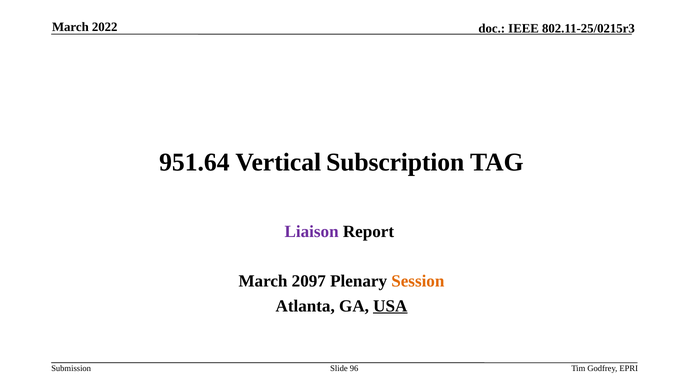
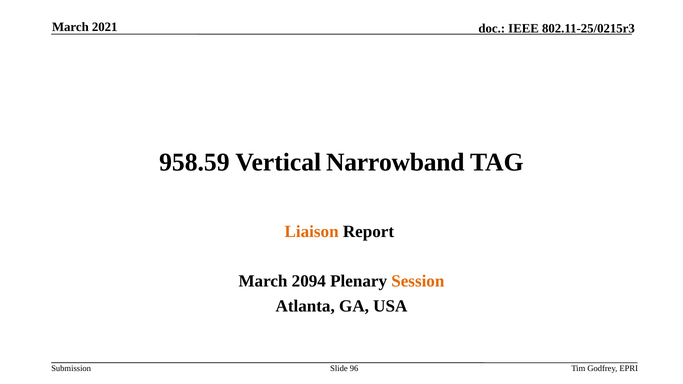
2022: 2022 -> 2021 (105, 27)
951.64: 951.64 -> 958.59 (194, 162)
Subscription: Subscription -> Narrowband (395, 162)
Liaison colour: purple -> orange (312, 232)
2097: 2097 -> 2094 (309, 281)
USA underline: present -> none (390, 306)
